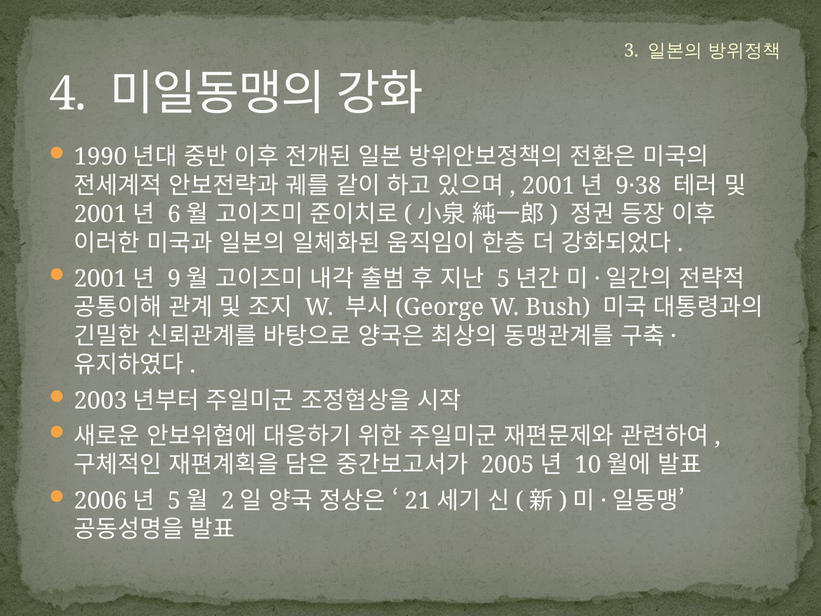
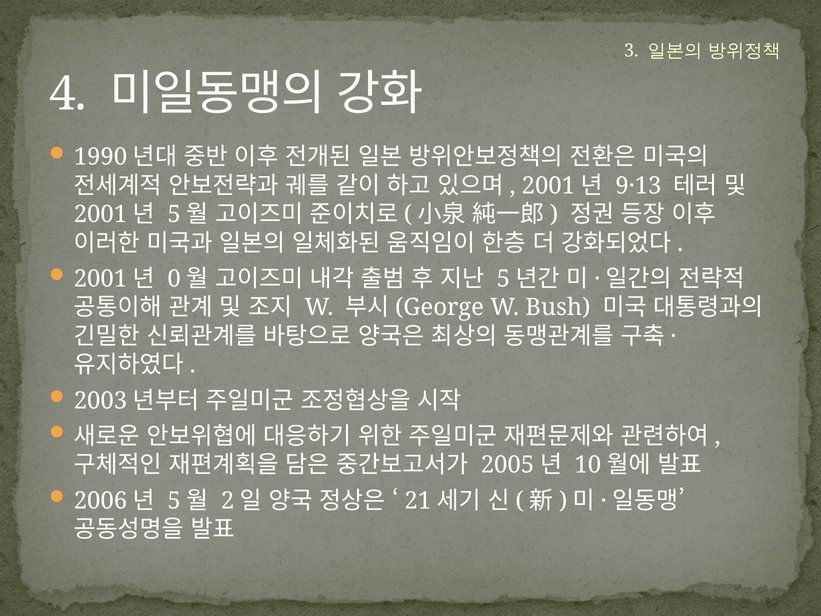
9·38: 9·38 -> 9·13 (638, 186)
6: 6 -> 5 (174, 214)
9: 9 -> 0 (174, 279)
